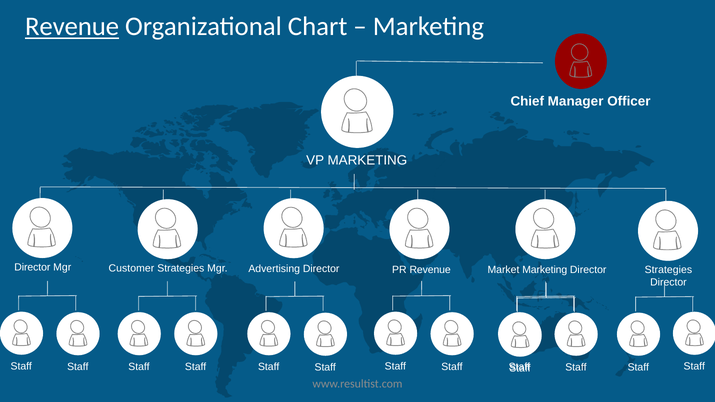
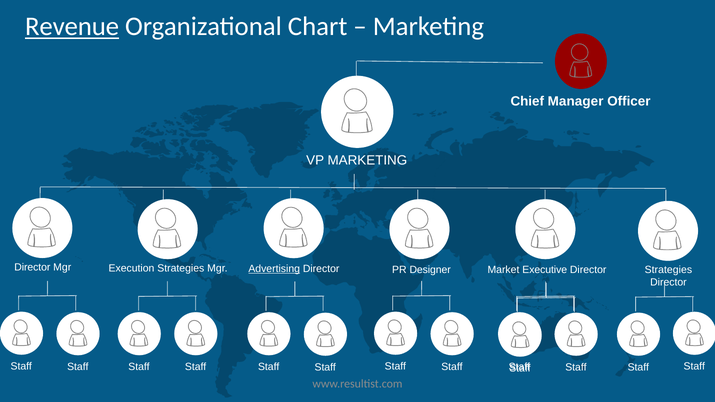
Customer: Customer -> Execution (131, 268)
Advertising underline: none -> present (274, 269)
PR Revenue: Revenue -> Designer (430, 270)
Market Marketing: Marketing -> Executive (545, 270)
